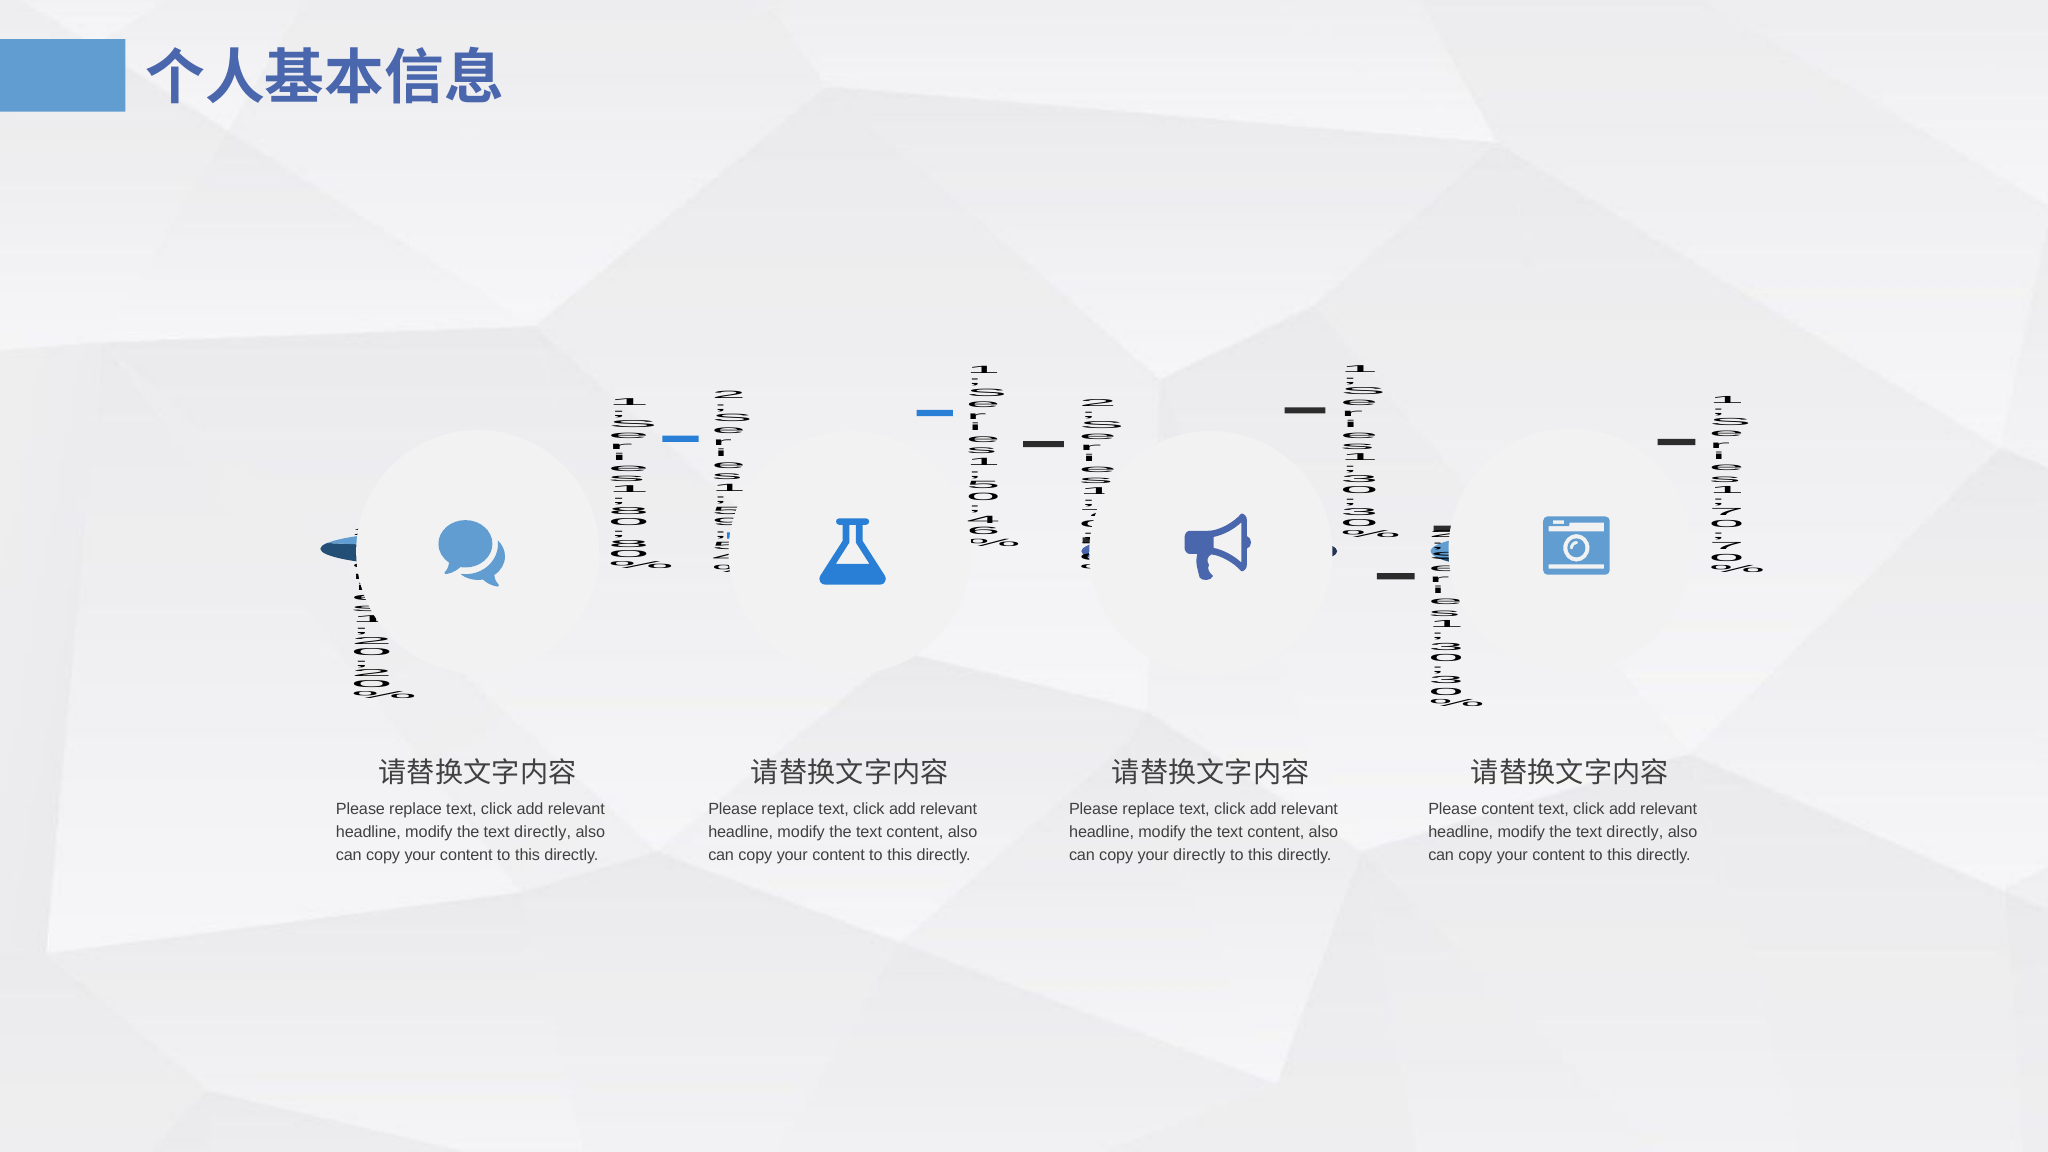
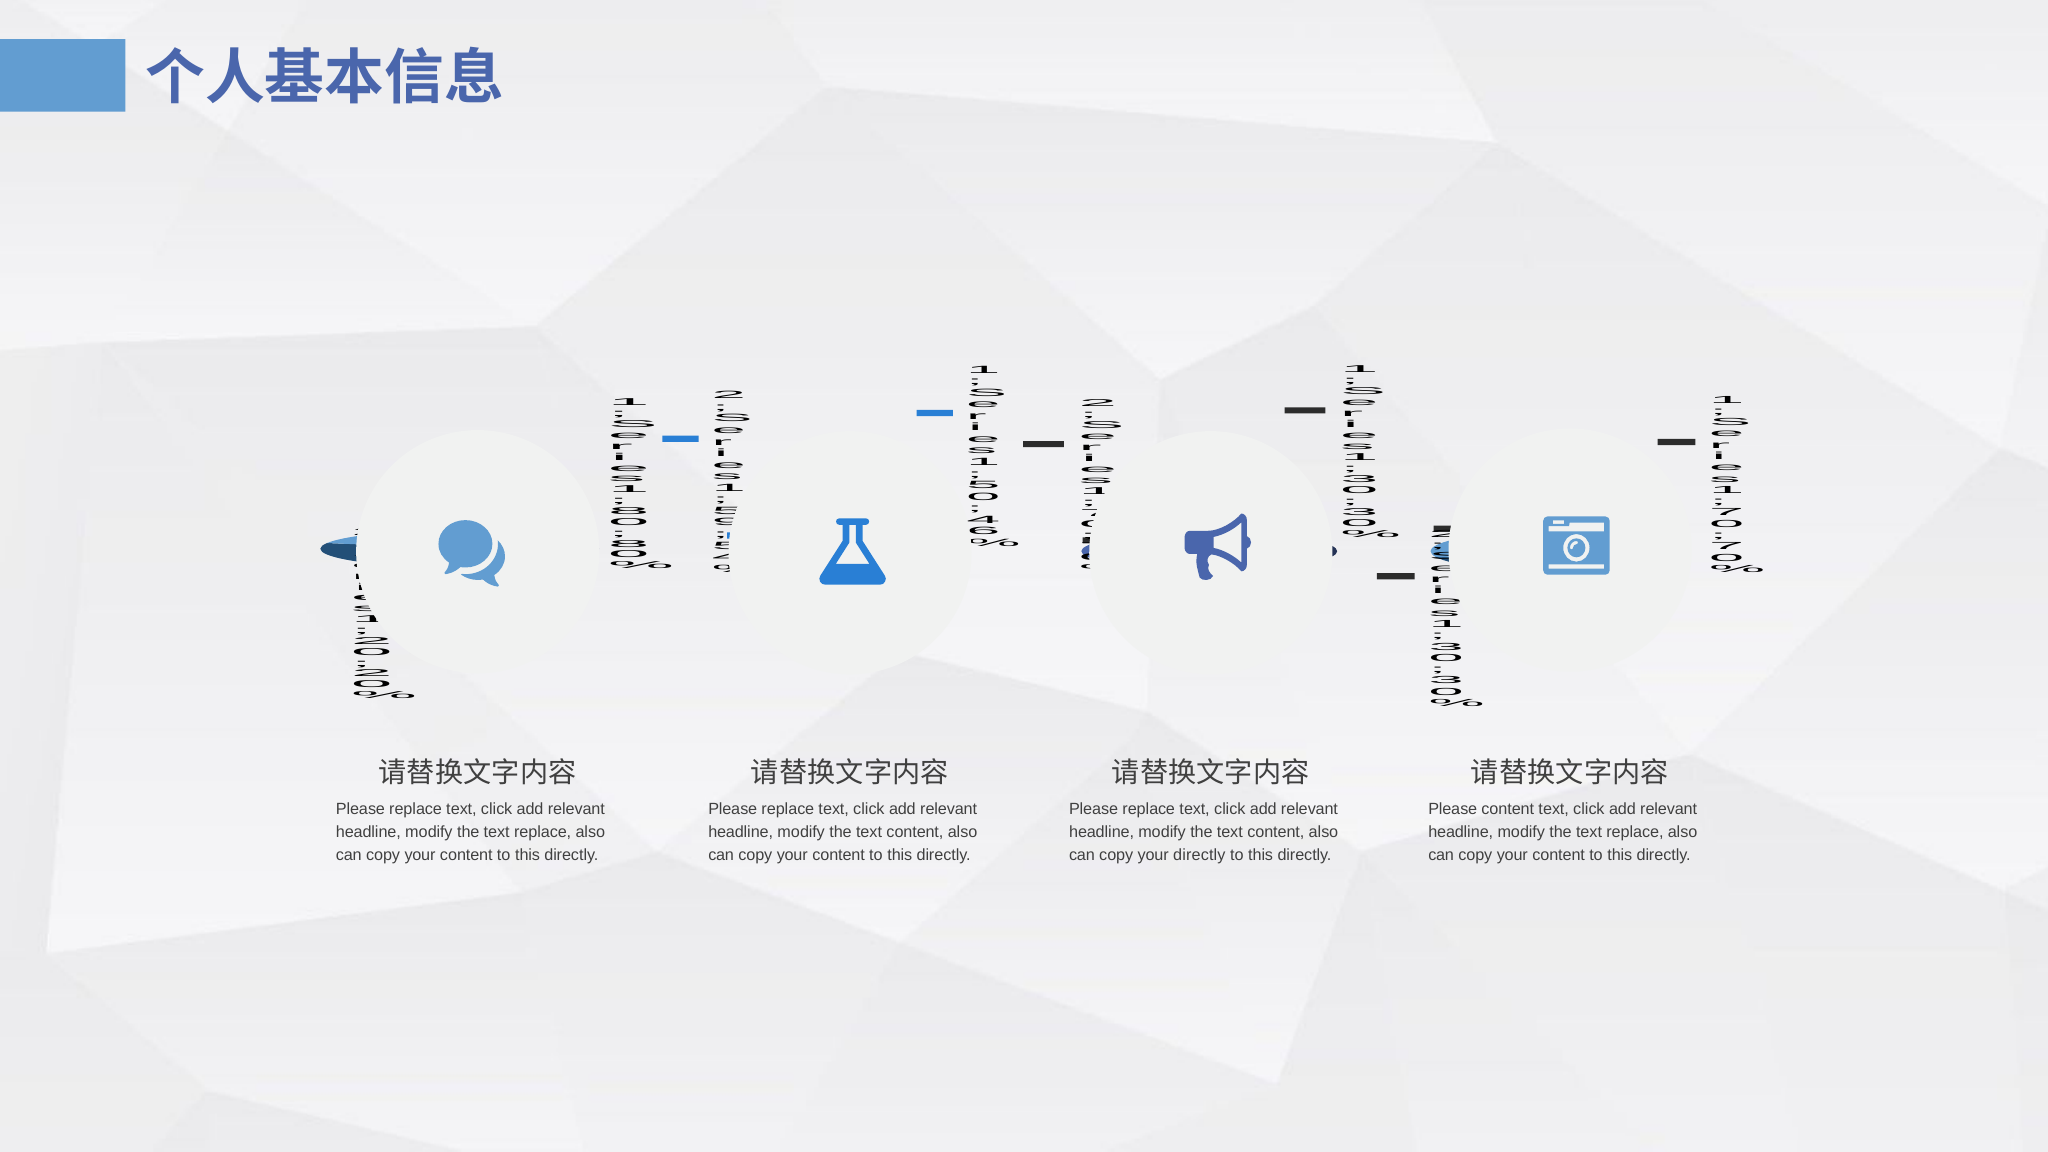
directly: directly -> replace (543, 832)
directly: directly -> replace (1635, 832)
